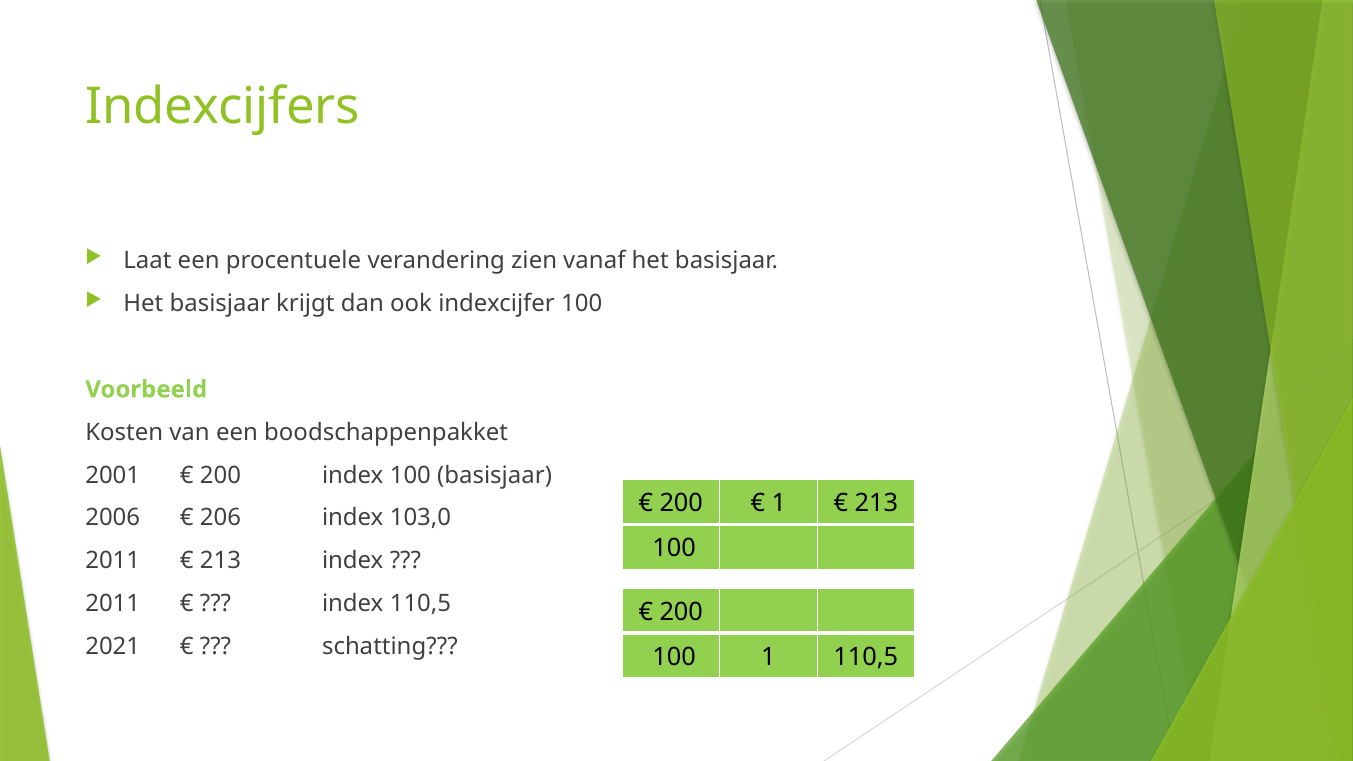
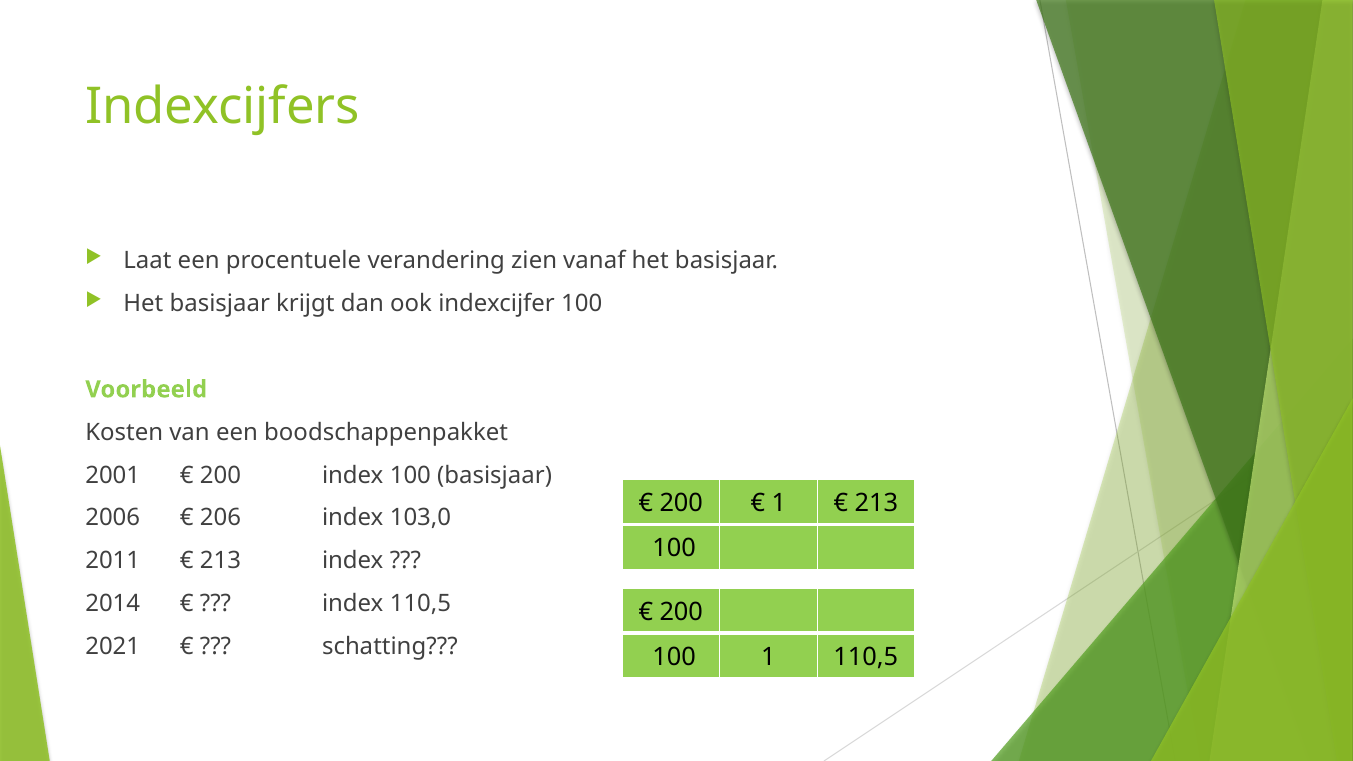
2011: 2011 -> 2014 (113, 604)
